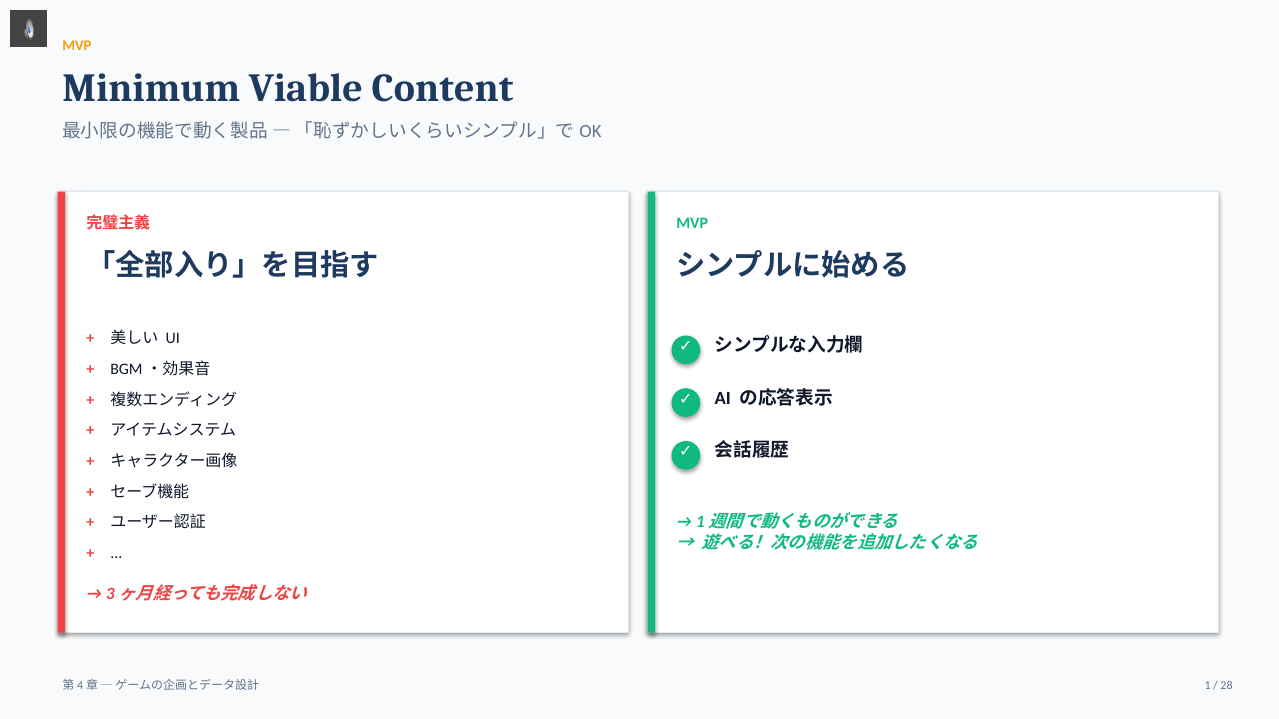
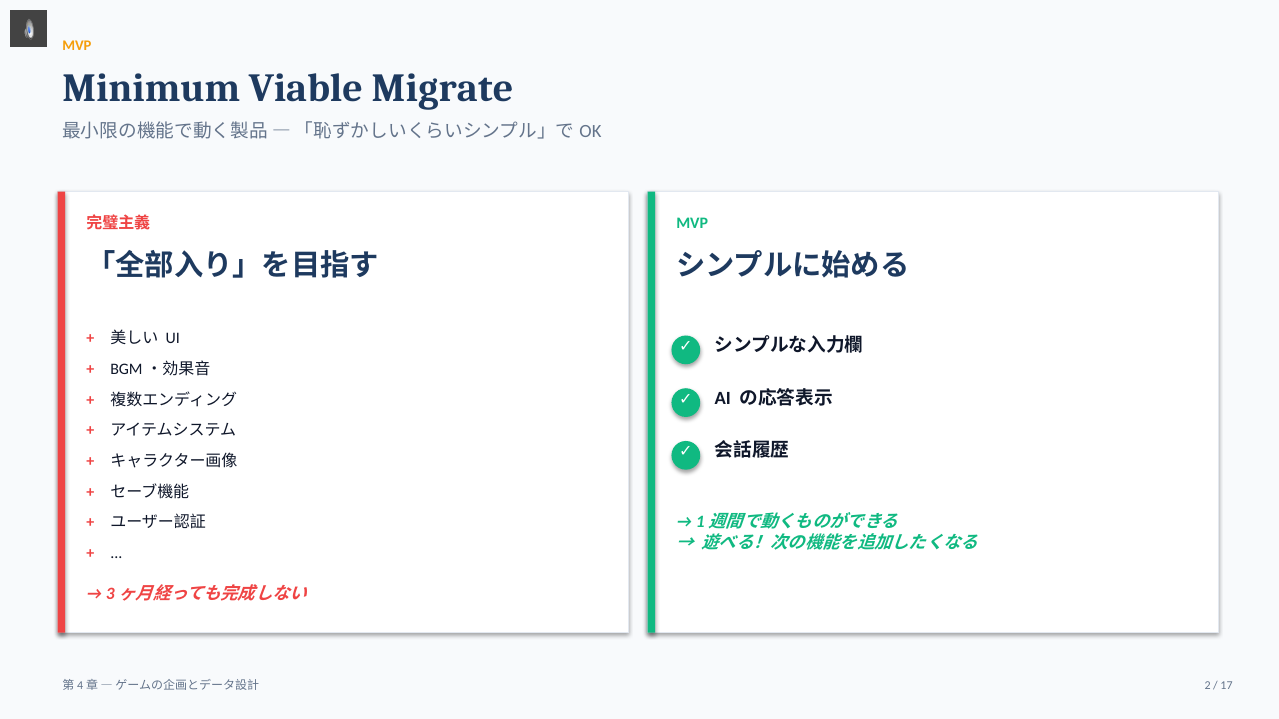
Content: Content -> Migrate (443, 88)
1: 1 -> 2 (1208, 686)
28: 28 -> 17 (1227, 686)
